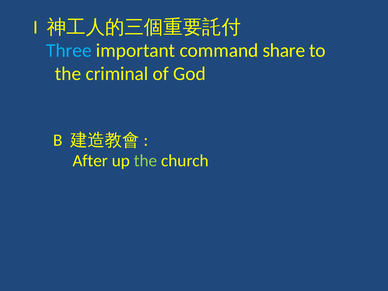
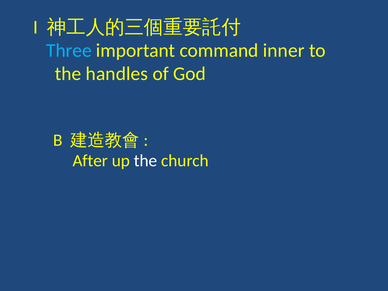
share: share -> inner (284, 50)
criminal: criminal -> handles (117, 74)
the colour: light green -> white (146, 161)
